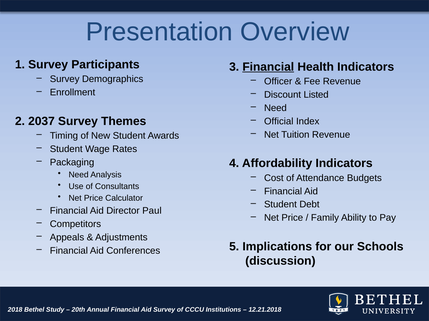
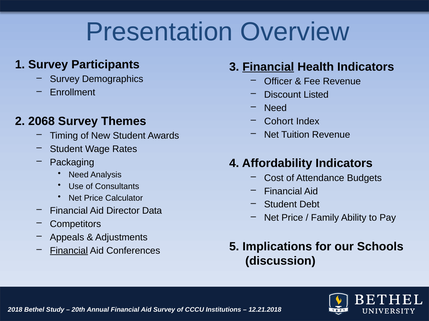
2037: 2037 -> 2068 (41, 121)
Official: Official -> Cohort (279, 122)
Paul: Paul -> Data (152, 211)
Financial underline: none -> present (69, 251)
